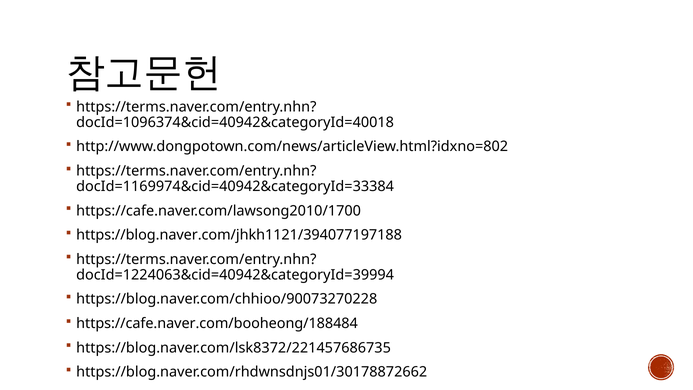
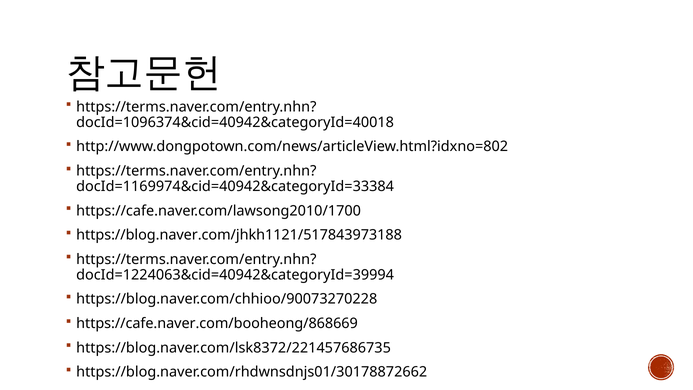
https://blog.naver.com/jhkh1121/394077197188: https://blog.naver.com/jhkh1121/394077197188 -> https://blog.naver.com/jhkh1121/517843973188 (239, 235)
https://cafe.naver.com/booheong/188484: https://cafe.naver.com/booheong/188484 -> https://cafe.naver.com/booheong/868669 (217, 323)
